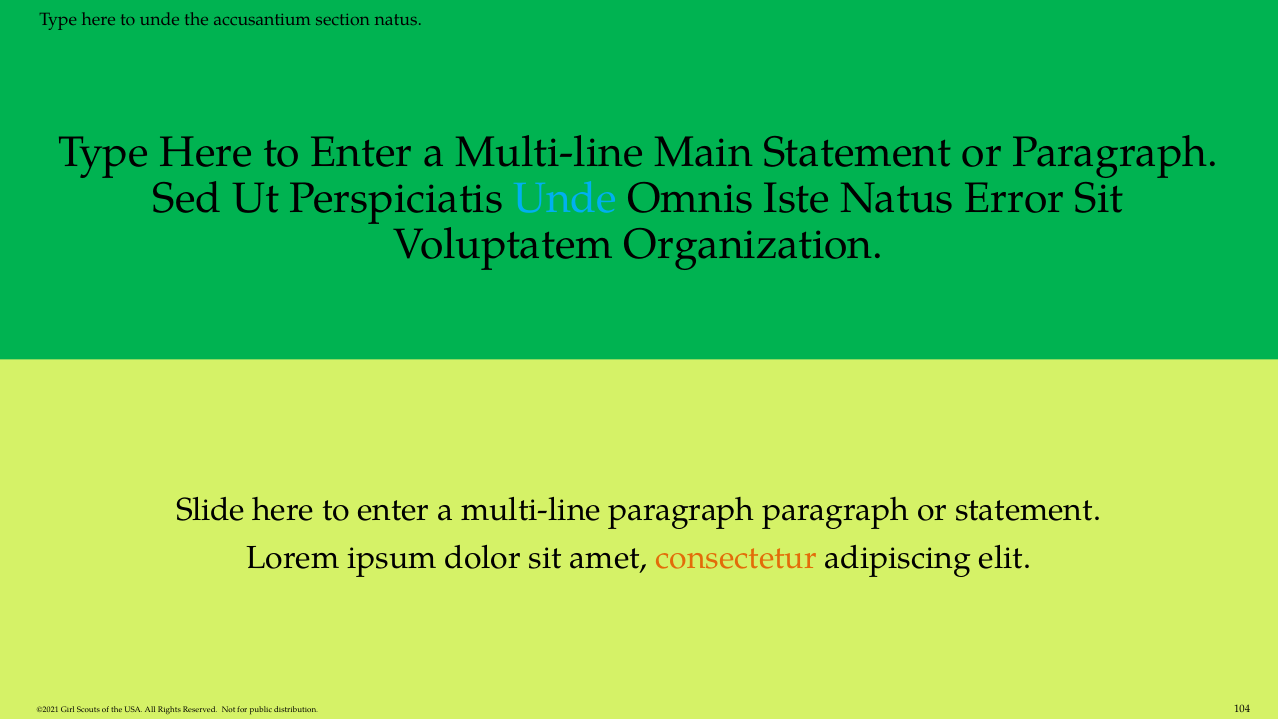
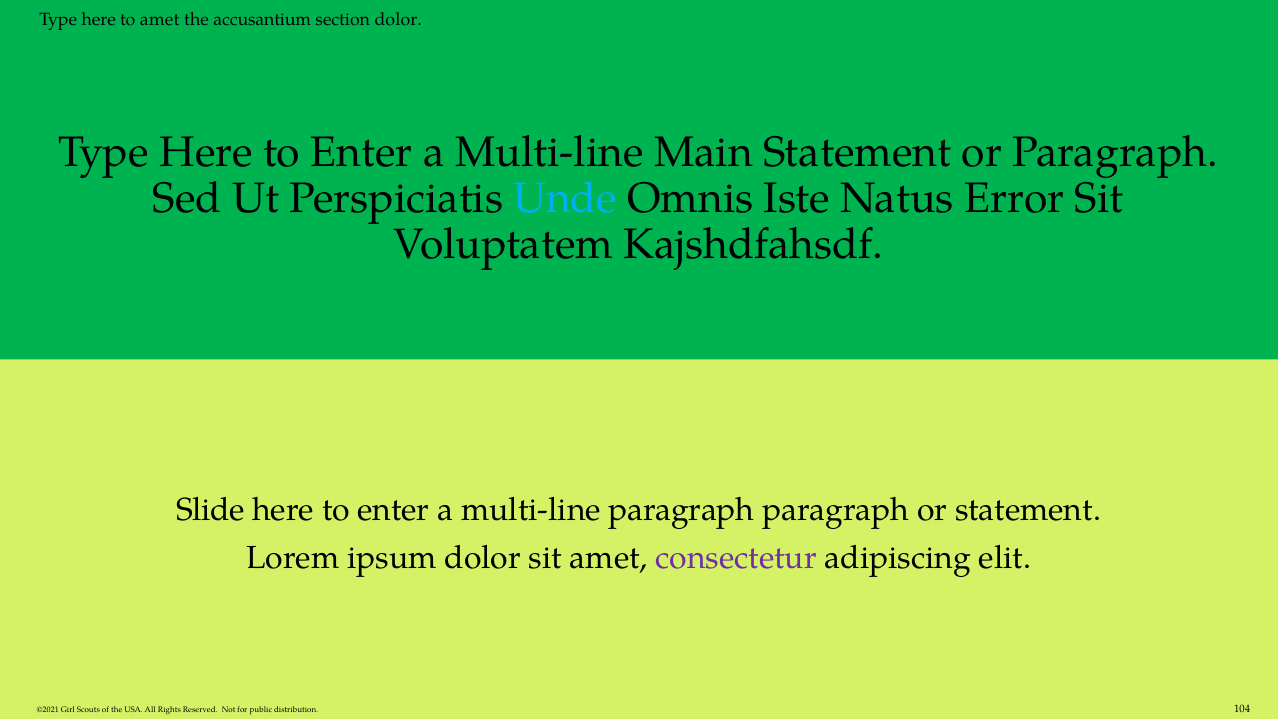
to unde: unde -> amet (160, 20)
section natus: natus -> dolor (398, 20)
Organization: Organization -> Kajshdfahsdf (754, 244)
consectetur colour: orange -> purple (736, 557)
